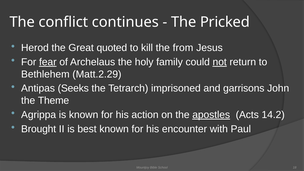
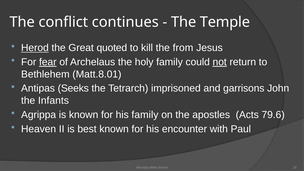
Pricked: Pricked -> Temple (225, 22)
Herod underline: none -> present (35, 48)
Matt.2.29: Matt.2.29 -> Matt.8.01 (97, 74)
Theme: Theme -> Infants (53, 101)
his action: action -> family (145, 115)
apostles underline: present -> none (211, 115)
14.2: 14.2 -> 79.6 (273, 115)
Brought: Brought -> Heaven (39, 129)
